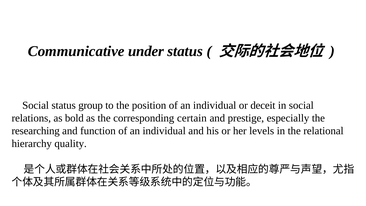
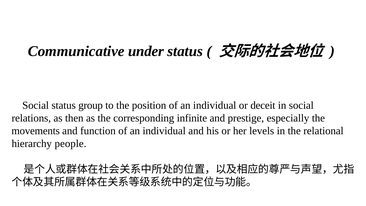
bold: bold -> then (74, 118)
certain: certain -> infinite (192, 118)
researching: researching -> movements (36, 131)
quality: quality -> people (71, 144)
